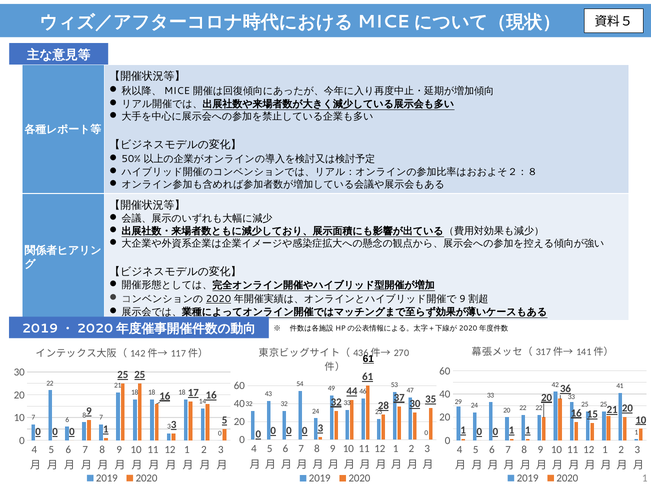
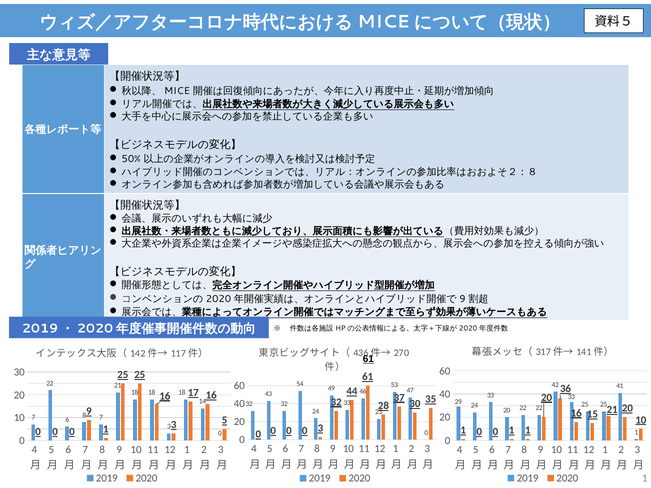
2020 underline: present -> none (218, 299)
